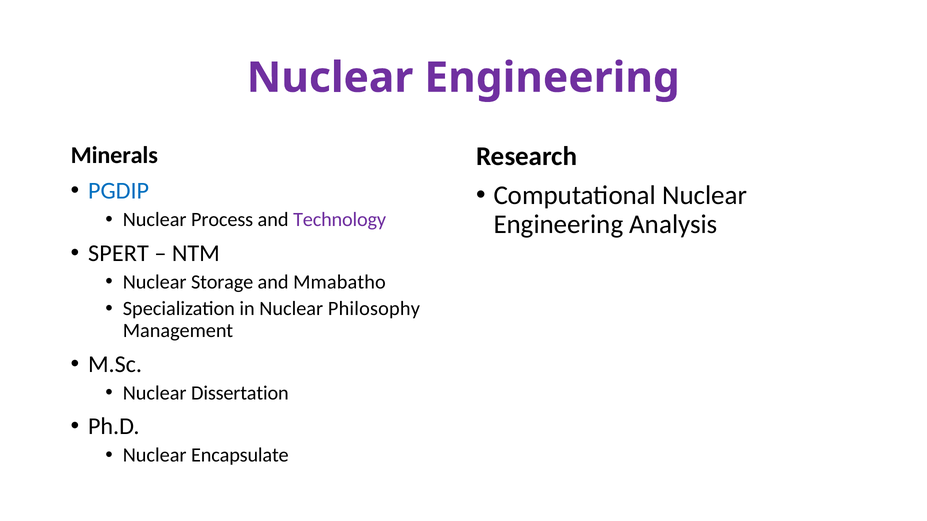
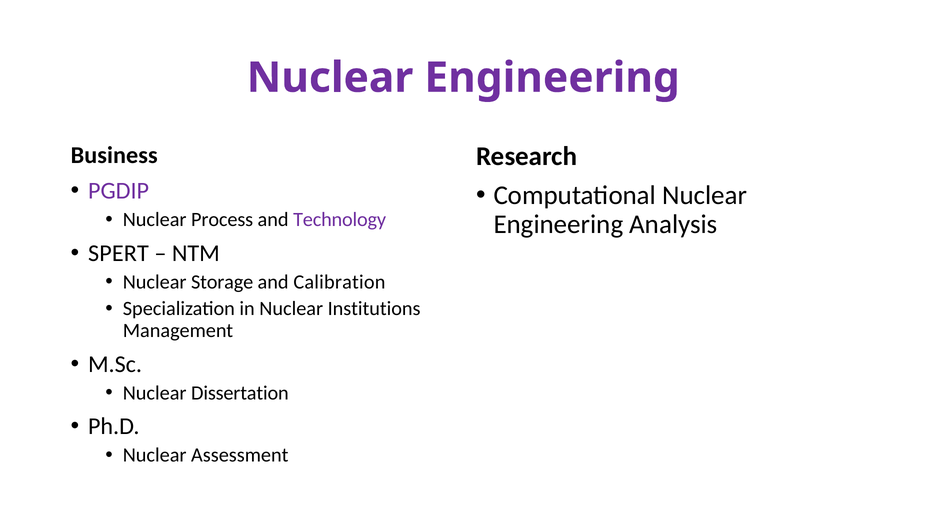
Minerals: Minerals -> Business (114, 155)
PGDIP colour: blue -> purple (119, 191)
Mmabatho: Mmabatho -> Calibration (339, 282)
Philosophy: Philosophy -> Institutions (374, 309)
Encapsulate: Encapsulate -> Assessment (240, 456)
